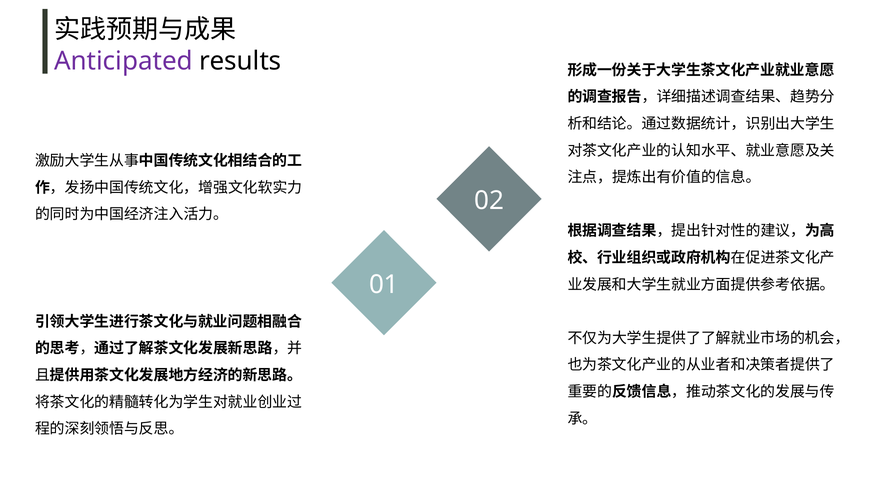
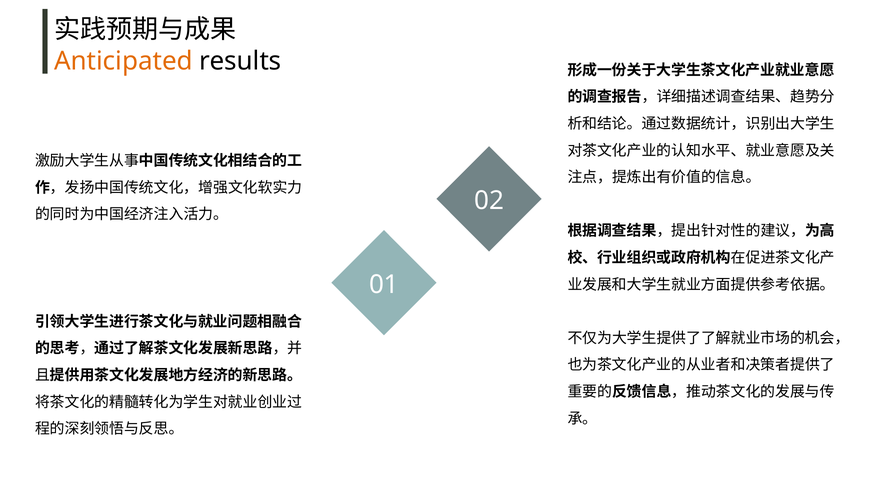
Anticipated colour: purple -> orange (123, 61)
